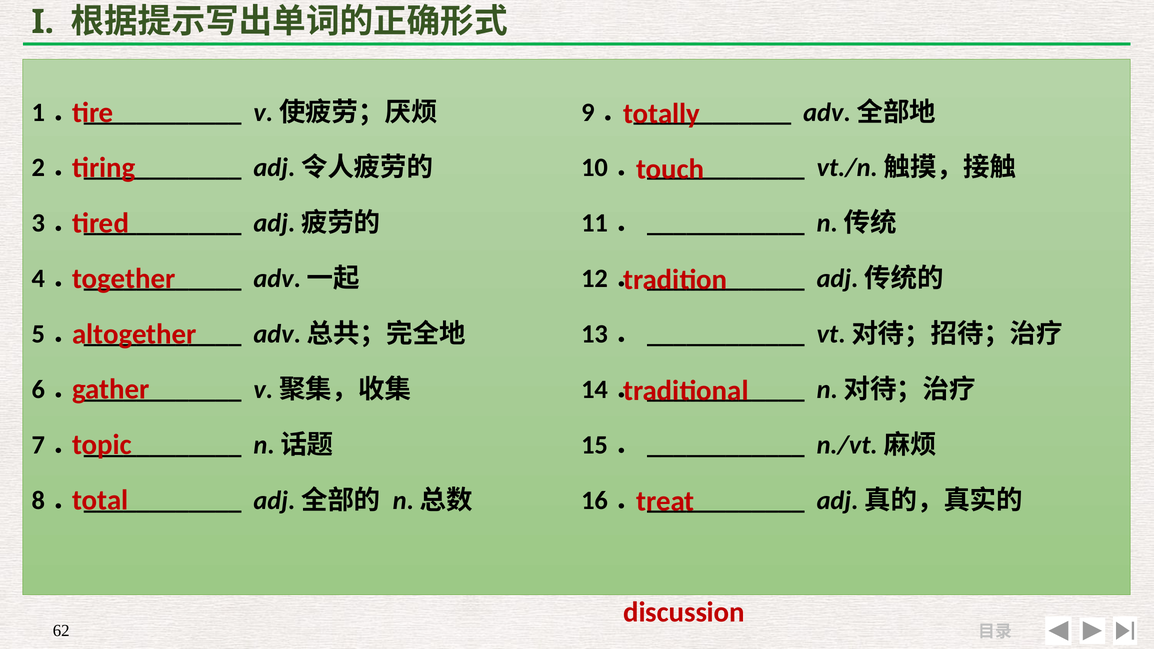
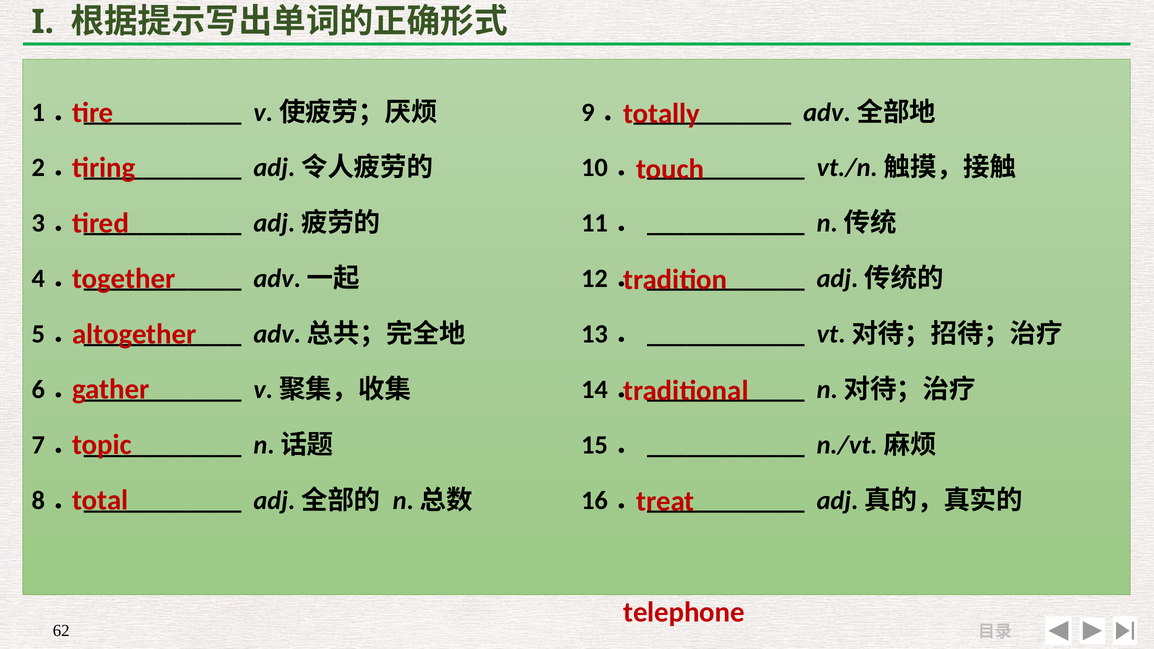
discussion: discussion -> telephone (684, 612)
